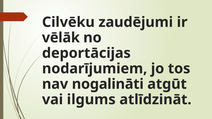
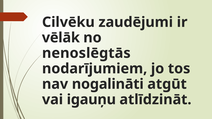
deportācijas: deportācijas -> nenoslēgtās (86, 53)
ilgums: ilgums -> igauņu (91, 100)
